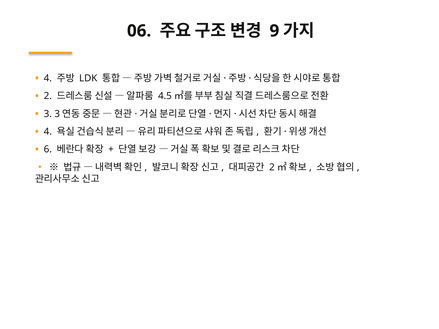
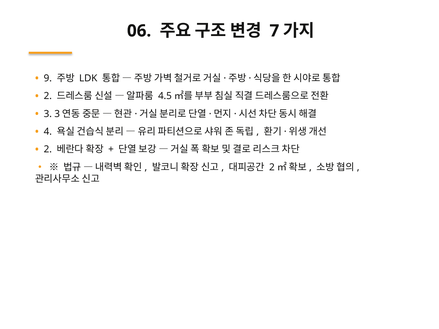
9: 9 -> 7 (274, 31)
4: 4 -> 9 (48, 78)
6: 6 -> 2 (48, 149)
